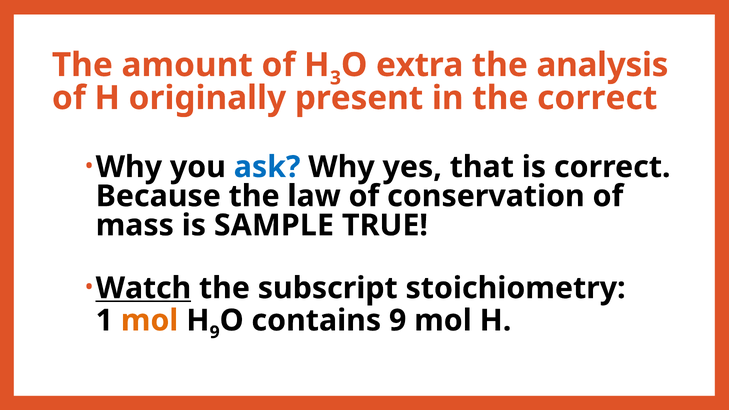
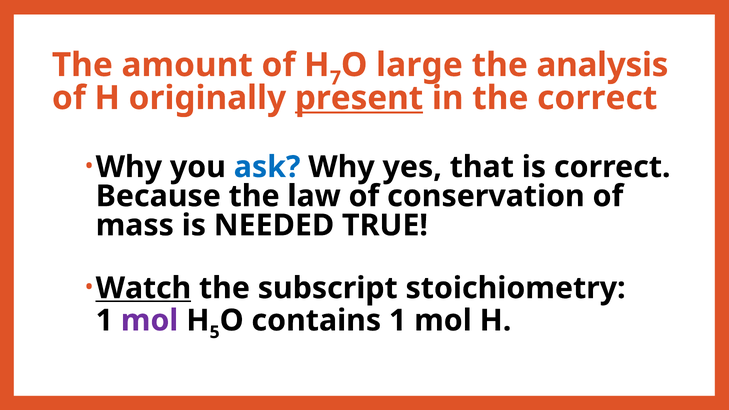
3: 3 -> 7 (336, 78)
extra: extra -> large (419, 65)
present underline: none -> present (359, 98)
SAMPLE: SAMPLE -> NEEDED (274, 225)
mol colour: orange -> purple (150, 320)
H 9: 9 -> 5 (215, 332)
contains 9: 9 -> 1 (398, 320)
